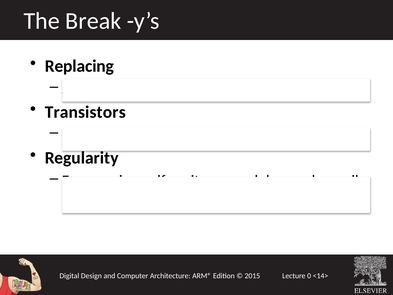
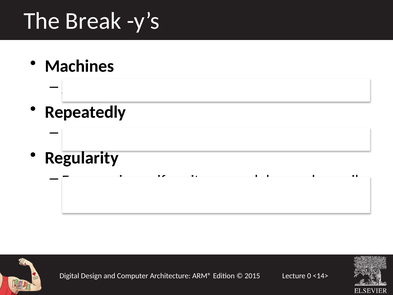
Replacing: Replacing -> Machines (79, 66)
Transistors: Transistors -> Repeatedly (85, 112)
